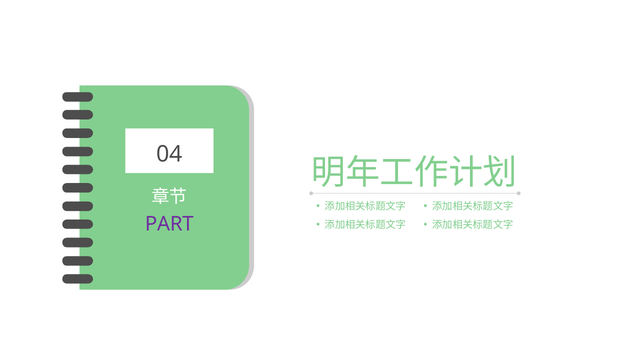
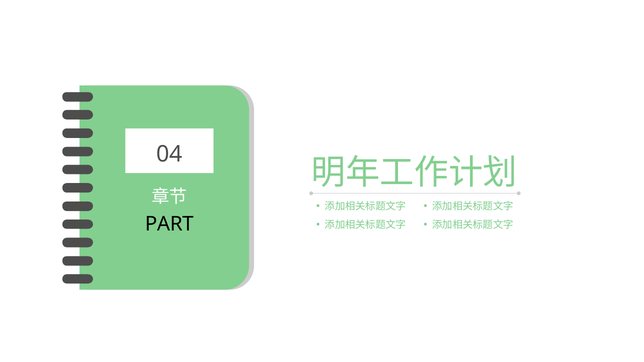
PART colour: purple -> black (169, 224)
